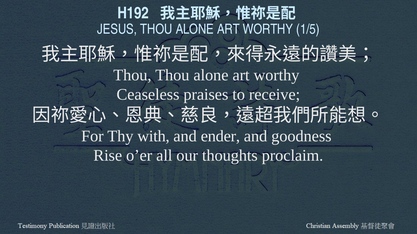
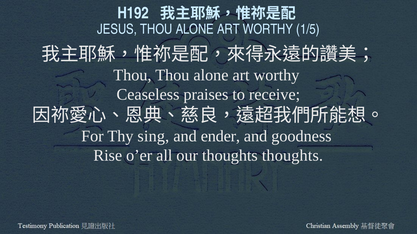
with: with -> sing (153, 136)
thoughts proclaim: proclaim -> thoughts (292, 156)
